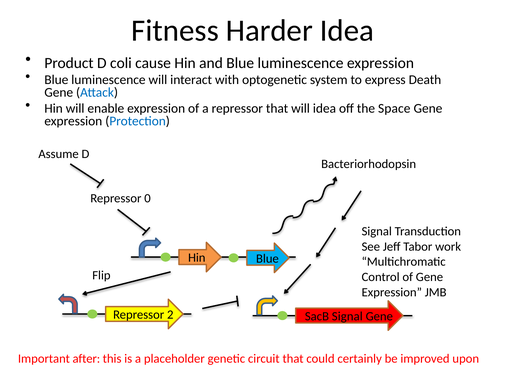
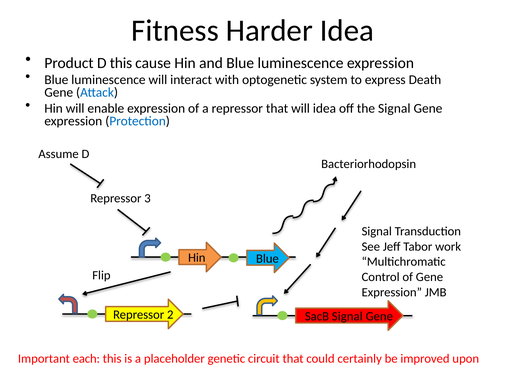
D coli: coli -> this (121, 63)
the Space: Space -> Signal (394, 108)
0: 0 -> 3 (147, 198)
after: after -> each (86, 359)
